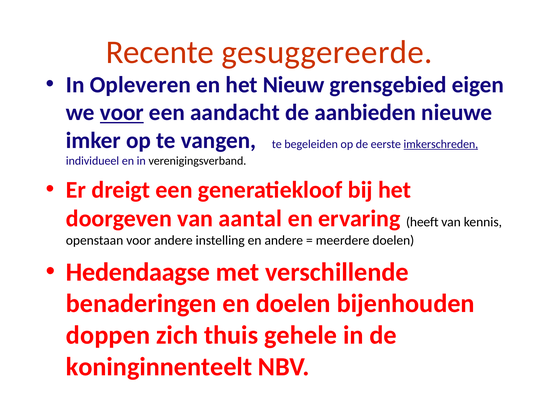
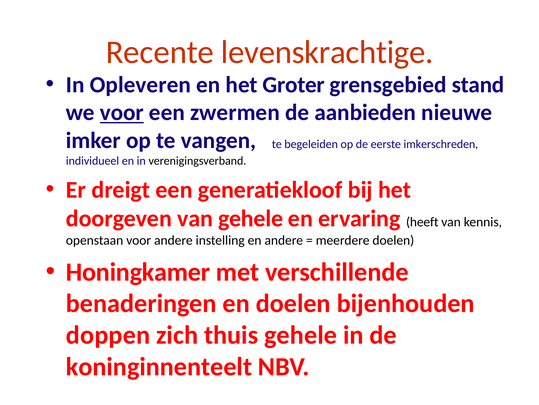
gesuggereerde: gesuggereerde -> levenskrachtige (327, 52)
Nieuw: Nieuw -> Groter (294, 85)
eigen: eigen -> stand (478, 85)
aandacht: aandacht -> zwermen (235, 112)
imkerschreden underline: present -> none (441, 144)
van aantal: aantal -> gehele (251, 218)
Hedendaagse: Hedendaagse -> Honingkamer (138, 272)
